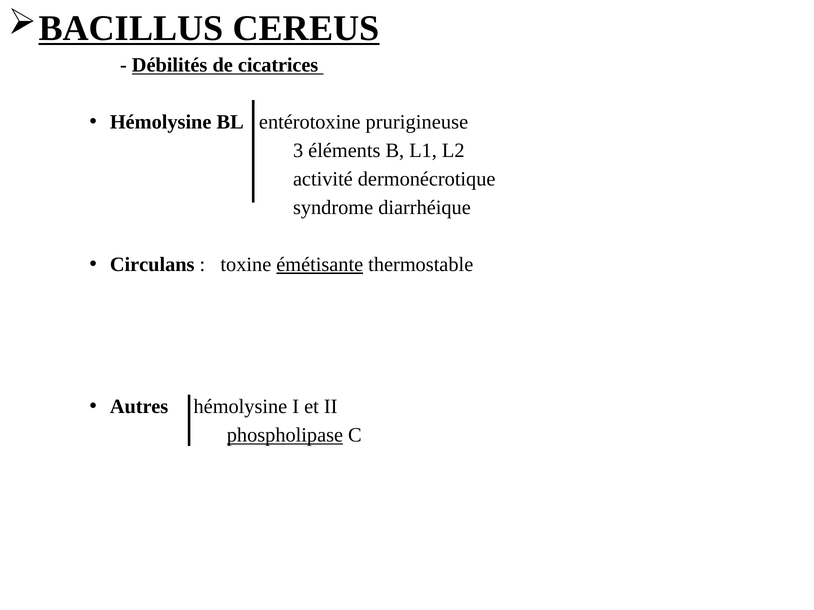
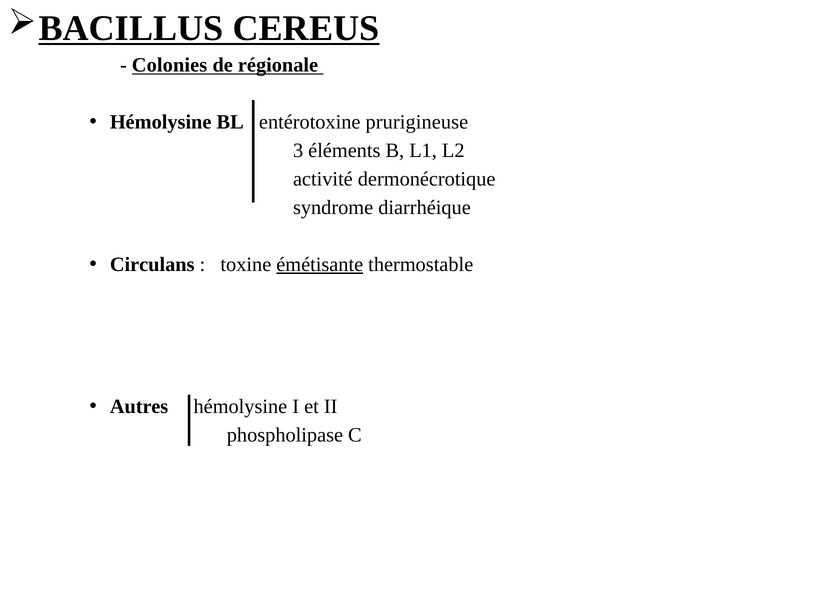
Débilités: Débilités -> Colonies (170, 65)
cicatrices: cicatrices -> régionale (278, 65)
phospholipase underline: present -> none (285, 436)
